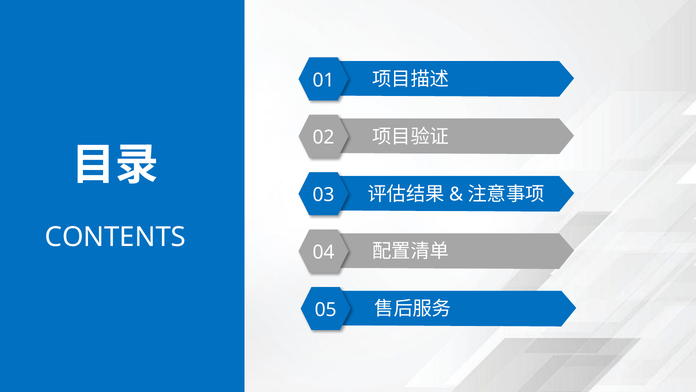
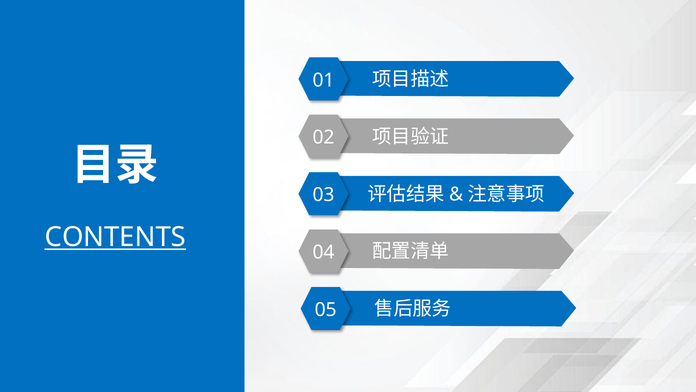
CONTENTS underline: none -> present (115, 237)
